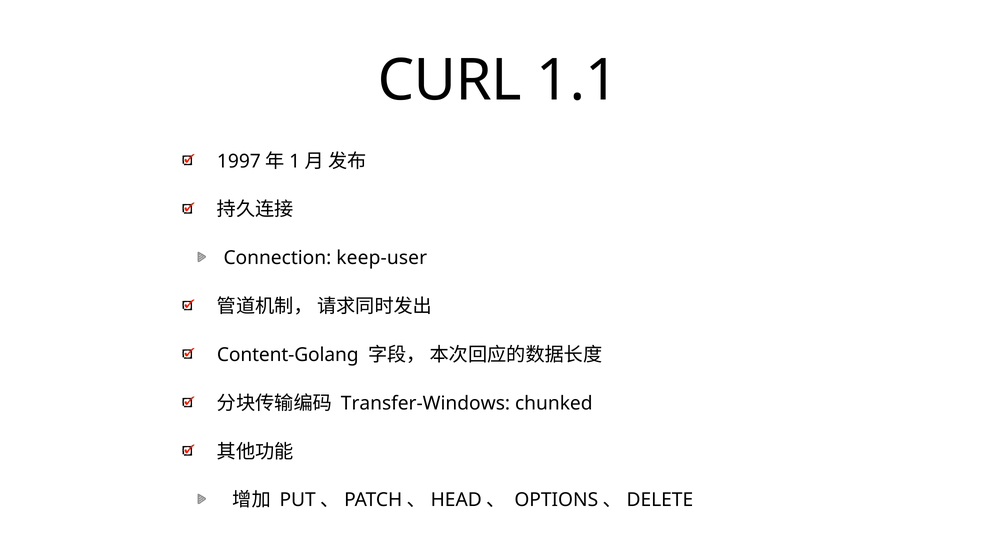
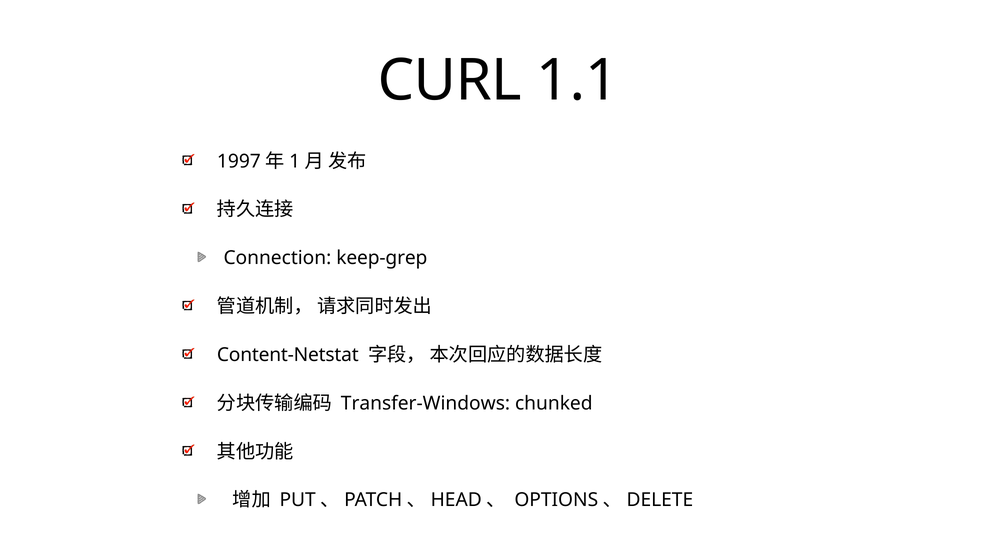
keep-user: keep-user -> keep-grep (382, 258)
Content-Golang: Content-Golang -> Content-Netstat (288, 355)
